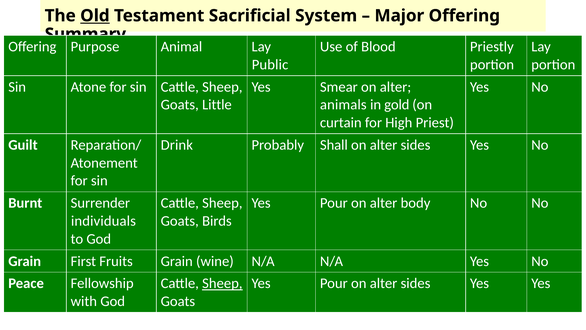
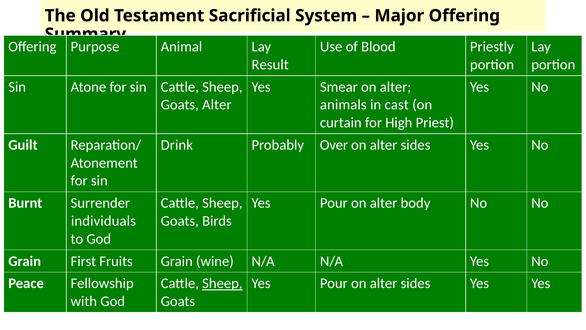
Old underline: present -> none (95, 16)
Public: Public -> Result (270, 64)
Goats Little: Little -> Alter (217, 105)
gold: gold -> cast (397, 105)
Shall: Shall -> Over (334, 145)
